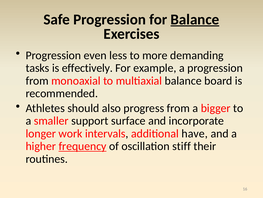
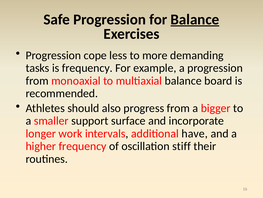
even: even -> cope (95, 55)
is effectively: effectively -> frequency (87, 68)
frequency underline: present -> none (83, 146)
